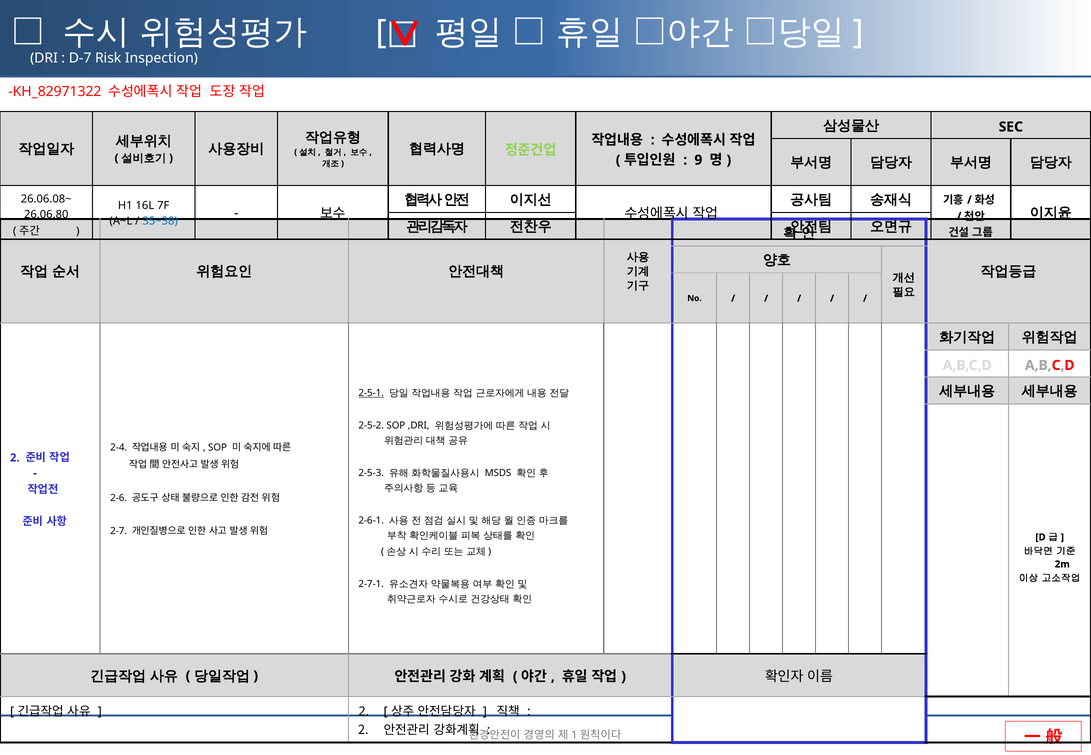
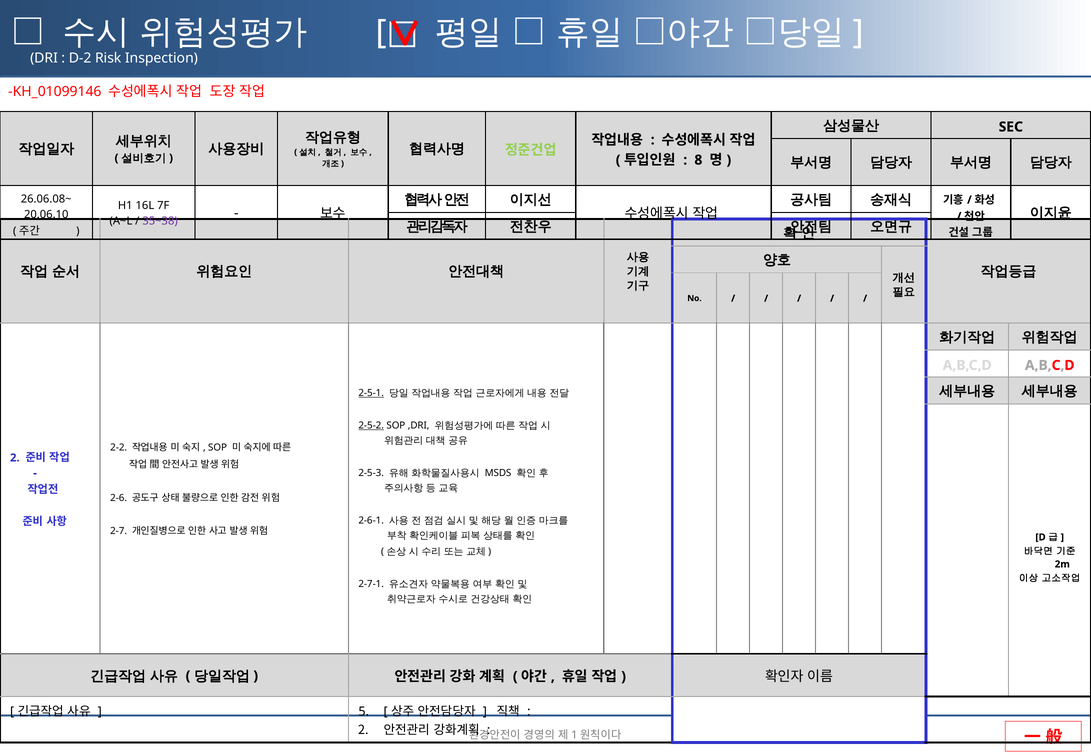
D-7: D-7 -> D-2 (80, 58)
KH_82971322: KH_82971322 -> KH_01099146 (55, 92)
9: 9 -> 8 (698, 160)
26.06.80: 26.06.80 -> 20.06.10 (46, 214)
35~38 colour: blue -> purple (160, 221)
2-5-2 underline: none -> present (371, 426)
2-4: 2-4 -> 2-2 (119, 448)
2: 2 -> 5 (364, 712)
